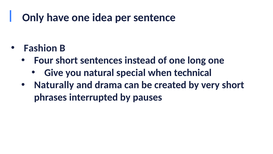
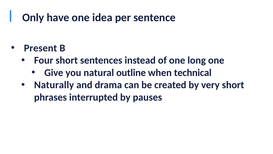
Fashion: Fashion -> Present (40, 48)
special: special -> outline (131, 72)
